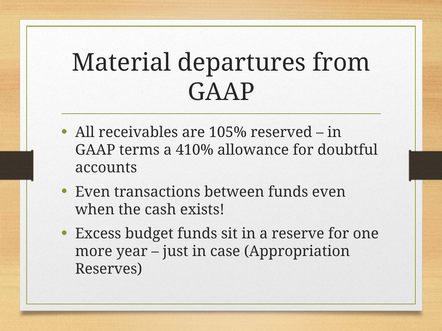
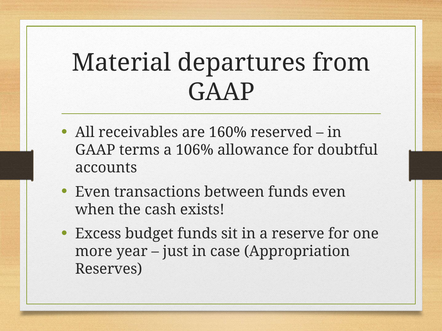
105%: 105% -> 160% (228, 132)
410%: 410% -> 106% (195, 150)
